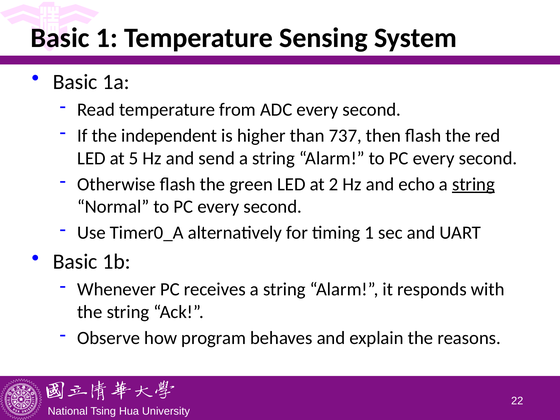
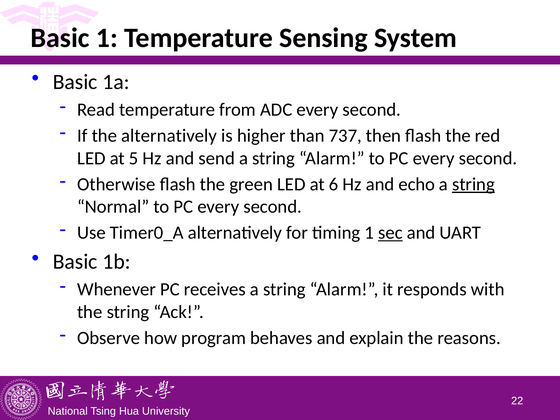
the independent: independent -> alternatively (169, 136)
2: 2 -> 6 (334, 184)
sec underline: none -> present (390, 233)
